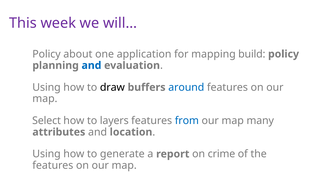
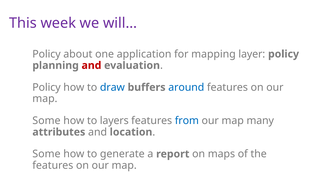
build: build -> layer (252, 54)
and colour: blue -> red (91, 65)
Using: Using -> Policy (47, 87)
draw colour: black -> blue (112, 87)
Select: Select -> Some (46, 120)
Using: Using -> Some (46, 154)
crime: crime -> maps (221, 154)
